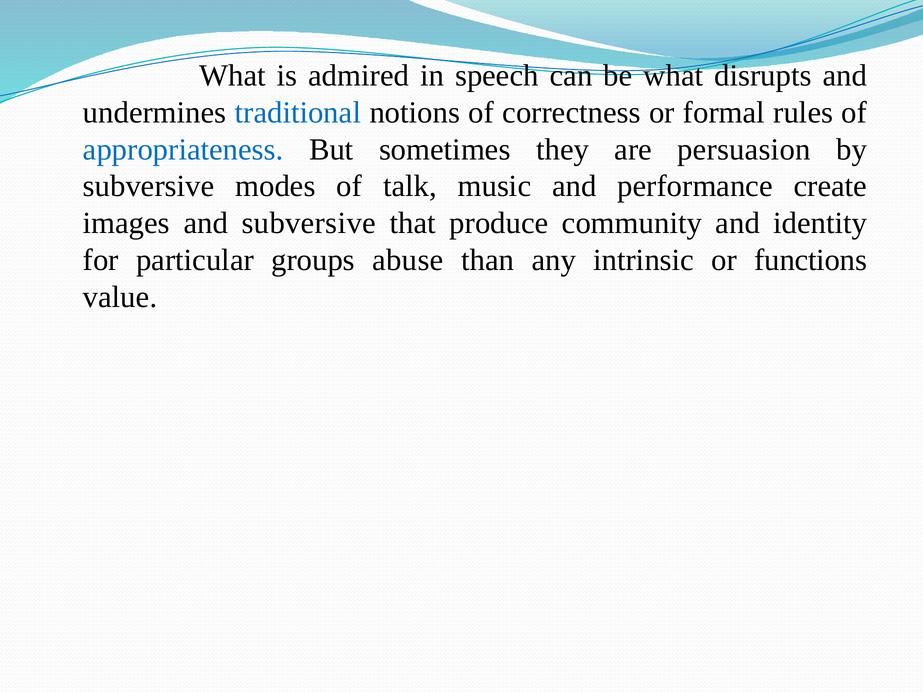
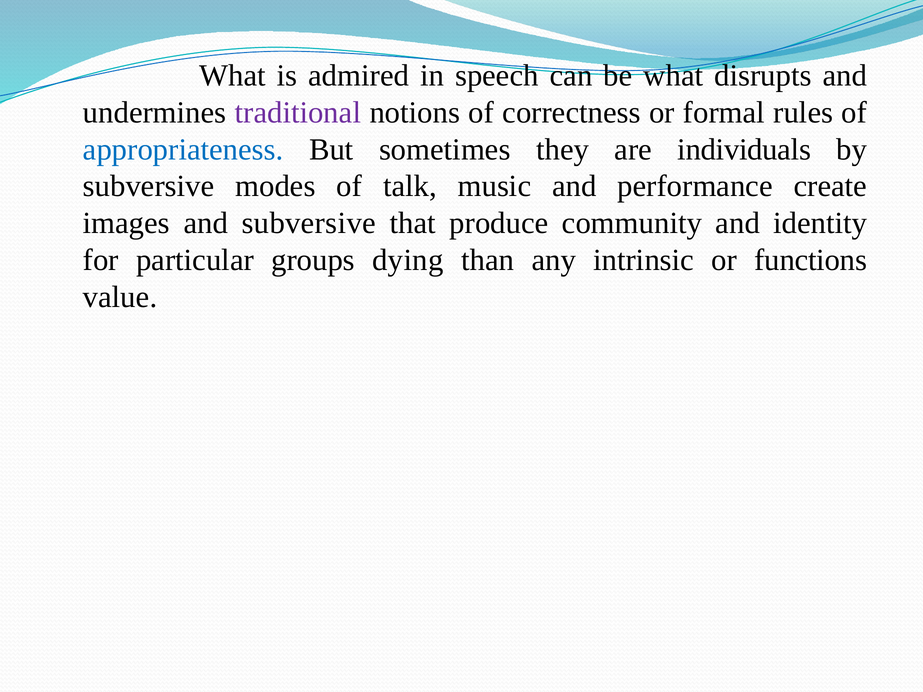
traditional colour: blue -> purple (298, 113)
persuasion: persuasion -> individuals (744, 149)
abuse: abuse -> dying (408, 260)
